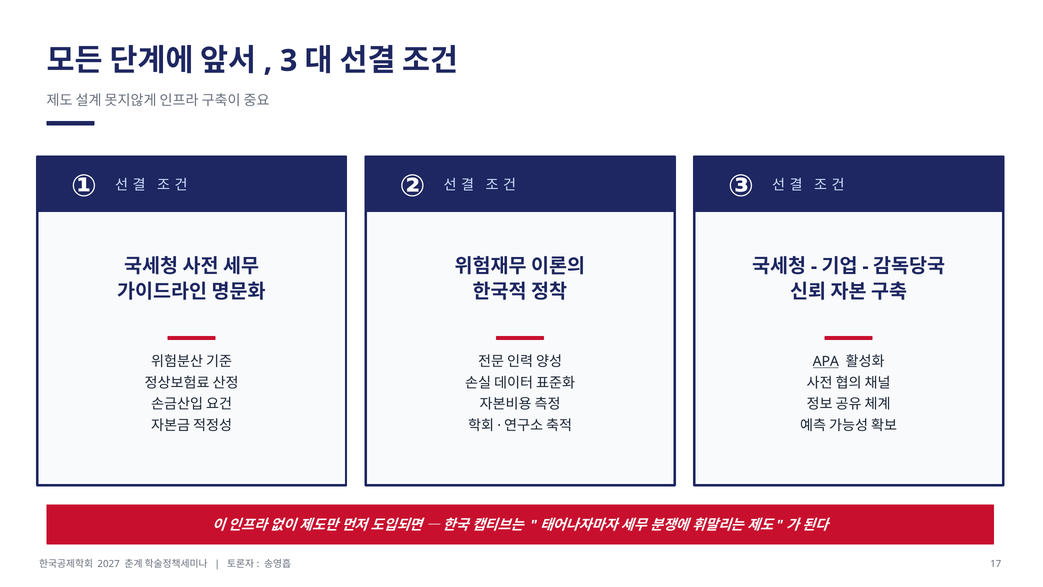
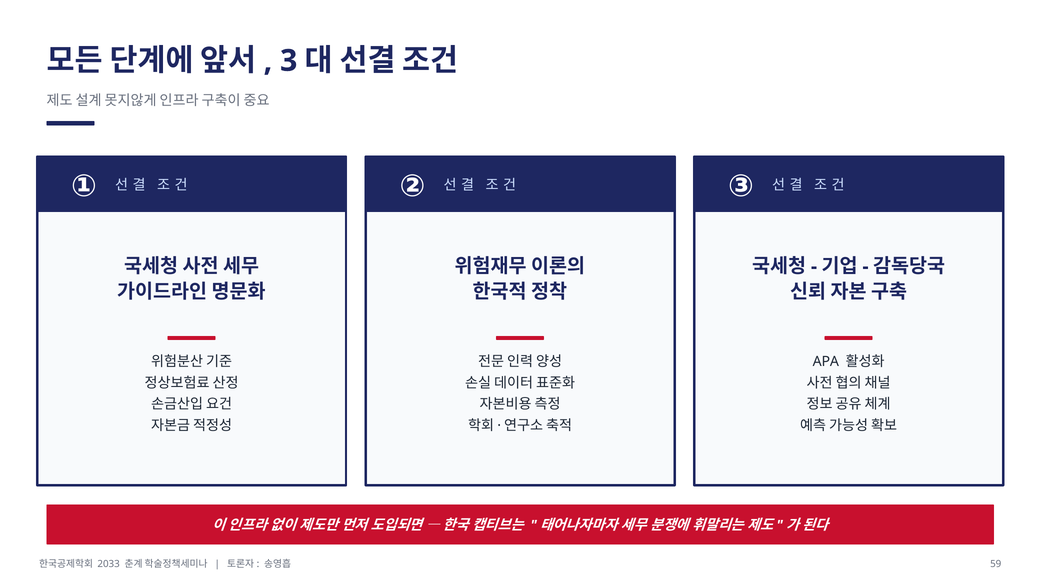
APA underline: present -> none (826, 361)
2027: 2027 -> 2033 (109, 564)
17: 17 -> 59 (996, 564)
